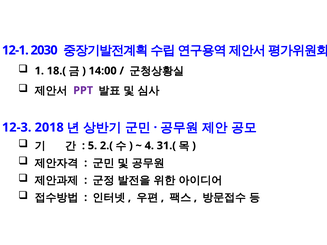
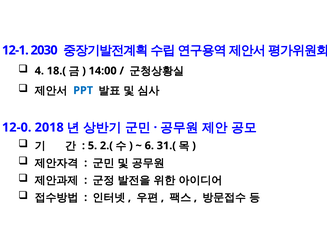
1: 1 -> 4 (39, 71)
PPT colour: purple -> blue (83, 91)
12-3: 12-3 -> 12-0 (17, 128)
4: 4 -> 6 (149, 146)
